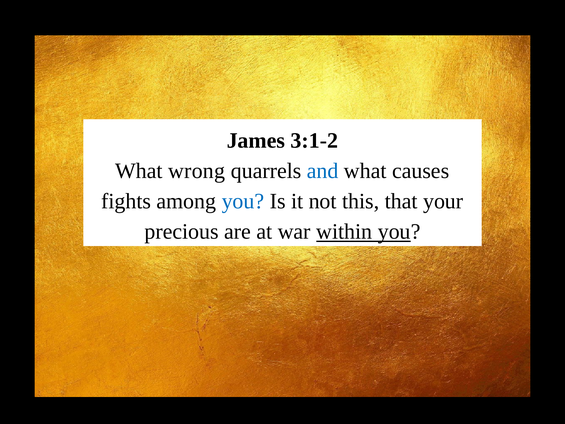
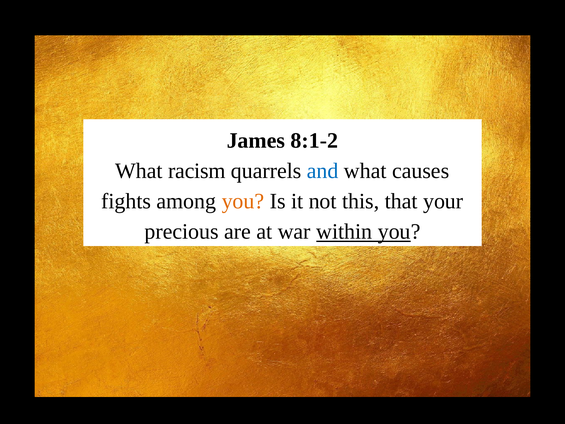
3:1-2: 3:1-2 -> 8:1-2 (314, 141)
wrong: wrong -> racism (197, 171)
you colour: blue -> orange (243, 201)
